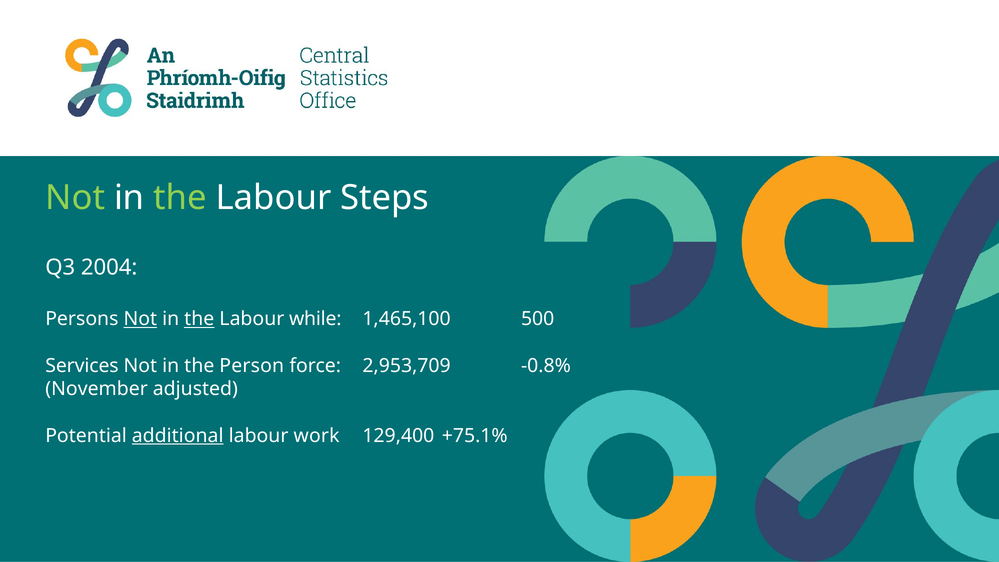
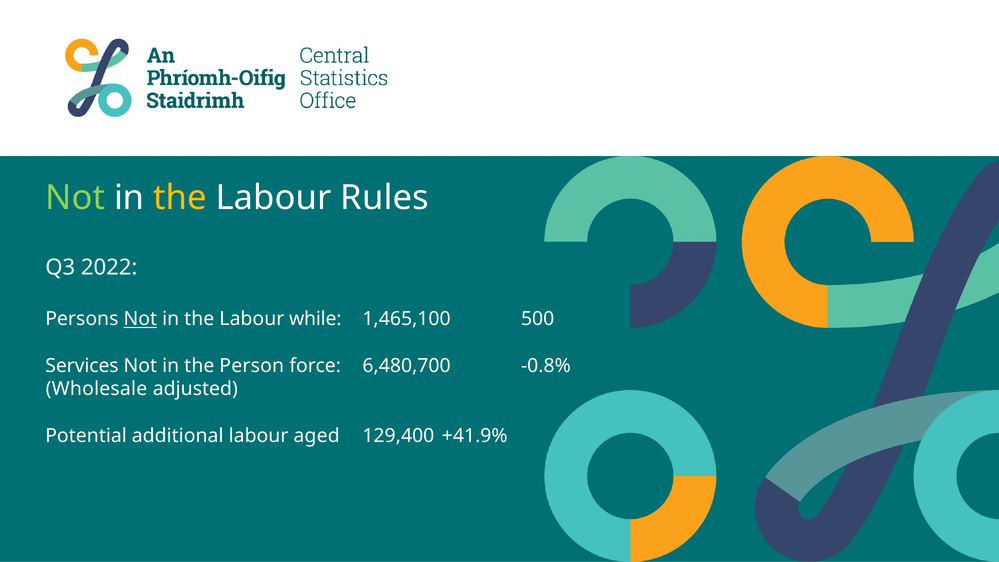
the colour: light green -> yellow (180, 198)
Steps: Steps -> Rules (385, 198)
2004: 2004 -> 2022 (109, 268)
the underline: present -> none (199, 319)
2,953,709: 2,953,709 -> 6,480,700 (407, 366)
November: November -> Wholesale (96, 389)
additional underline: present -> none (178, 436)
work: work -> aged (317, 436)
+75.1%: +75.1% -> +41.9% (475, 436)
